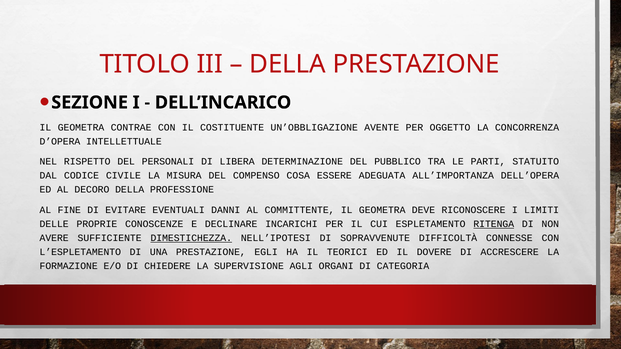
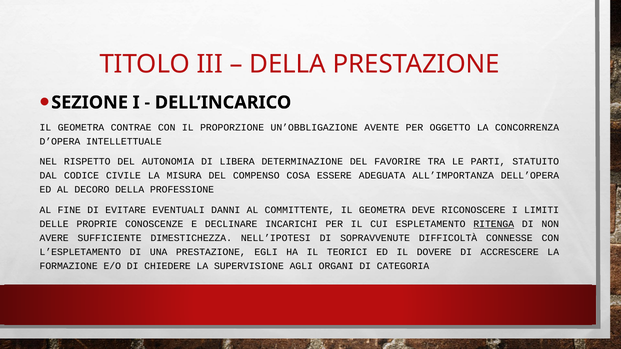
COSTITUENTE: COSTITUENTE -> PROPORZIONE (232, 127)
PERSONALI: PERSONALI -> AUTONOMIA (168, 162)
PUBBLICO: PUBBLICO -> FAVORIRE (398, 162)
DIMESTICHEZZA underline: present -> none (191, 238)
